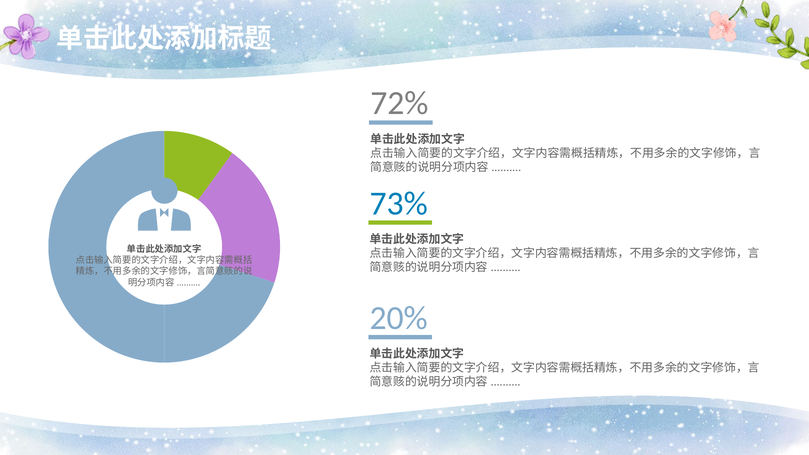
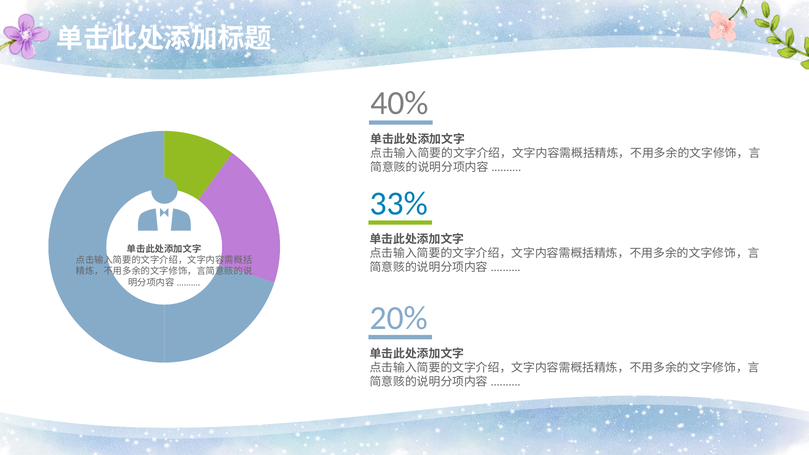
72%: 72% -> 40% (399, 103)
73%: 73% -> 33% (399, 203)
